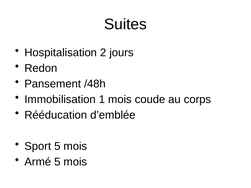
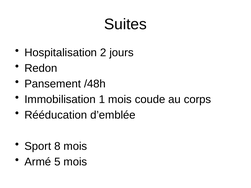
Sport 5: 5 -> 8 (57, 146)
